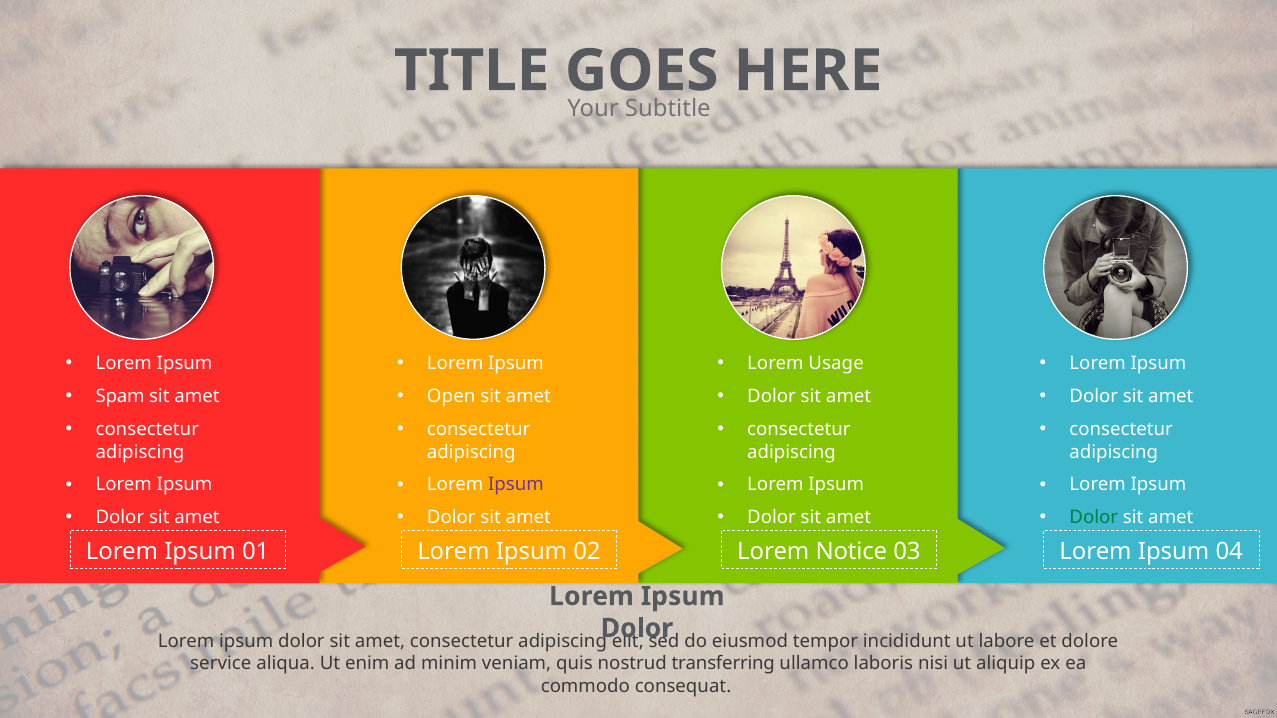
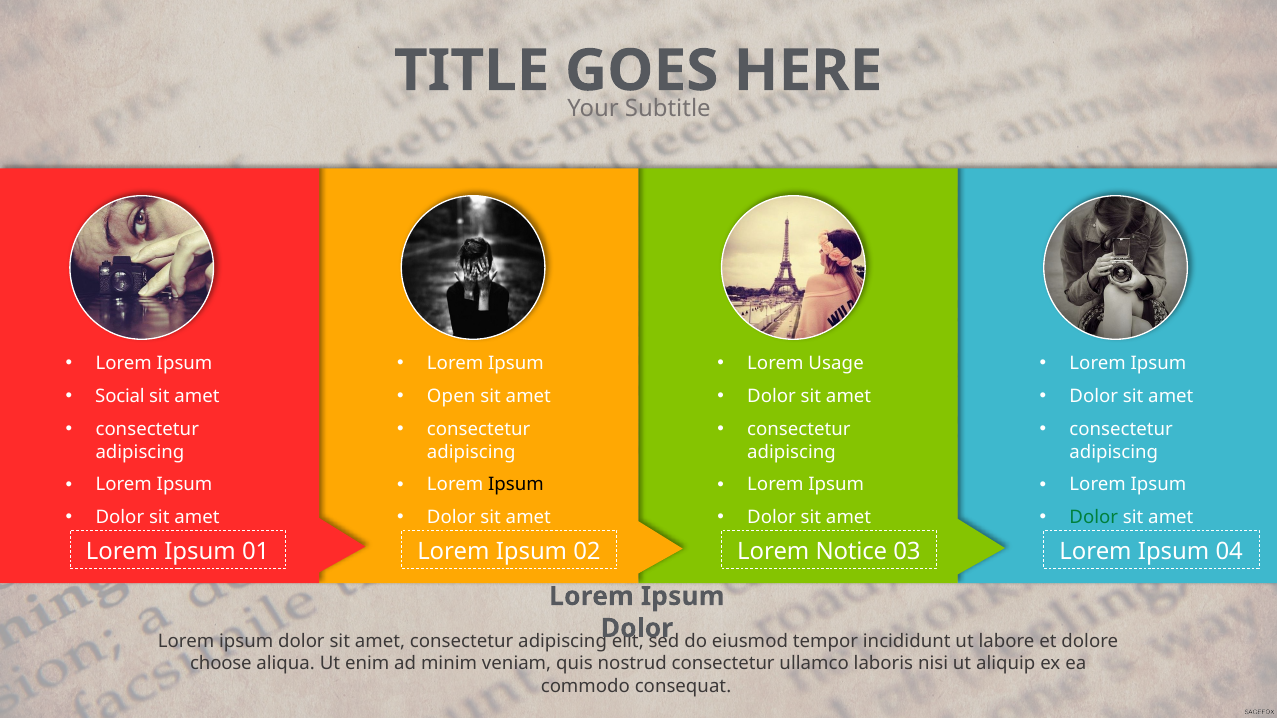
Spam: Spam -> Social (120, 397)
Ipsum colour: purple -> black (516, 485)
service: service -> choose (221, 664)
nostrud transferring: transferring -> consectetur (723, 664)
